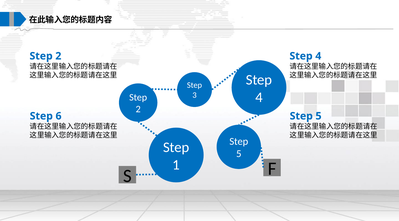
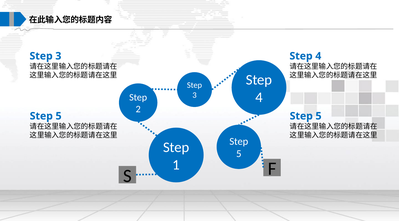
2: 2 -> 3 (58, 56)
6: 6 -> 5 (59, 116)
